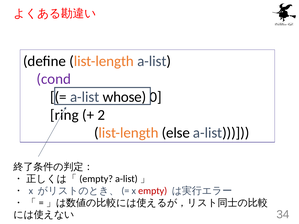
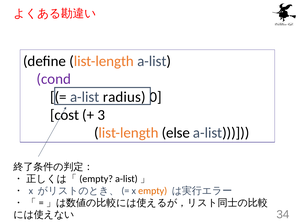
whose: whose -> radius (124, 97)
ring: ring -> cost (65, 115)
2: 2 -> 3 (101, 115)
empty colour: red -> orange (153, 191)
